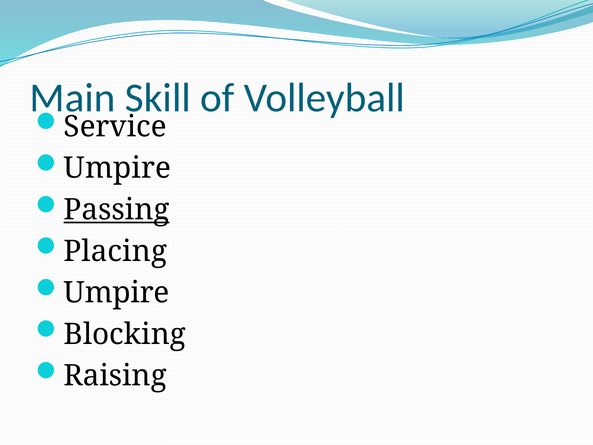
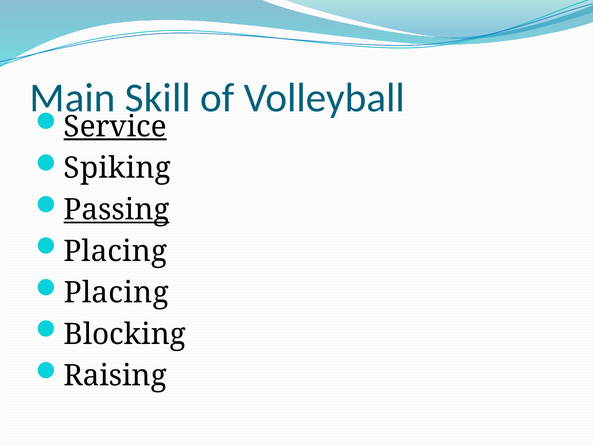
Service underline: none -> present (115, 127)
Umpire: Umpire -> Spiking (117, 168)
Umpire: Umpire -> Placing (116, 293)
